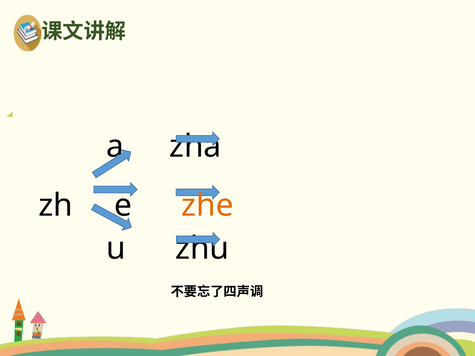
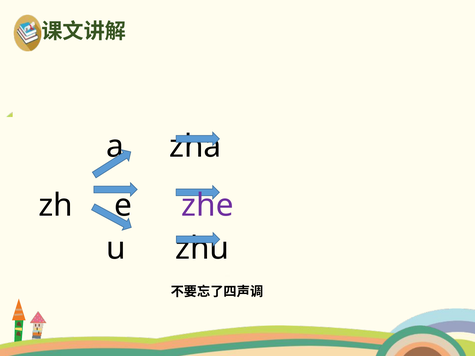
zhe colour: orange -> purple (207, 206)
